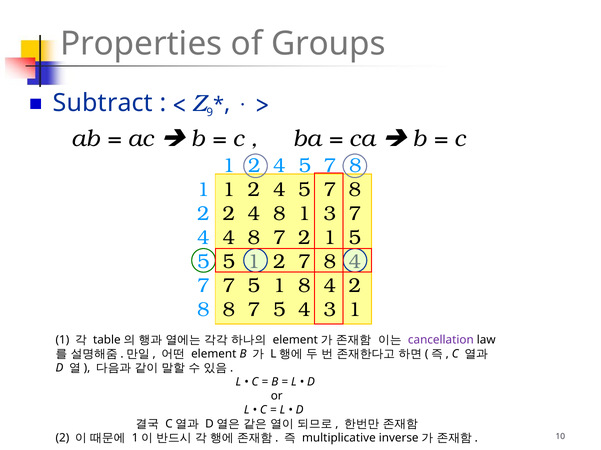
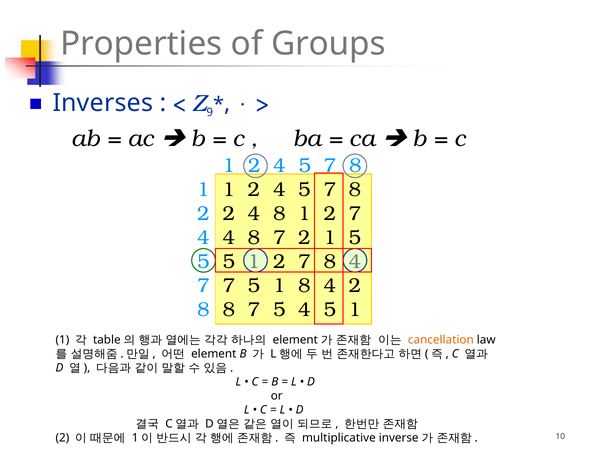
Subtract: Subtract -> Inverses (103, 103)
8 1 3: 3 -> 2 (330, 214)
5 4 3: 3 -> 5 (330, 310)
cancellation colour: purple -> orange (441, 340)
